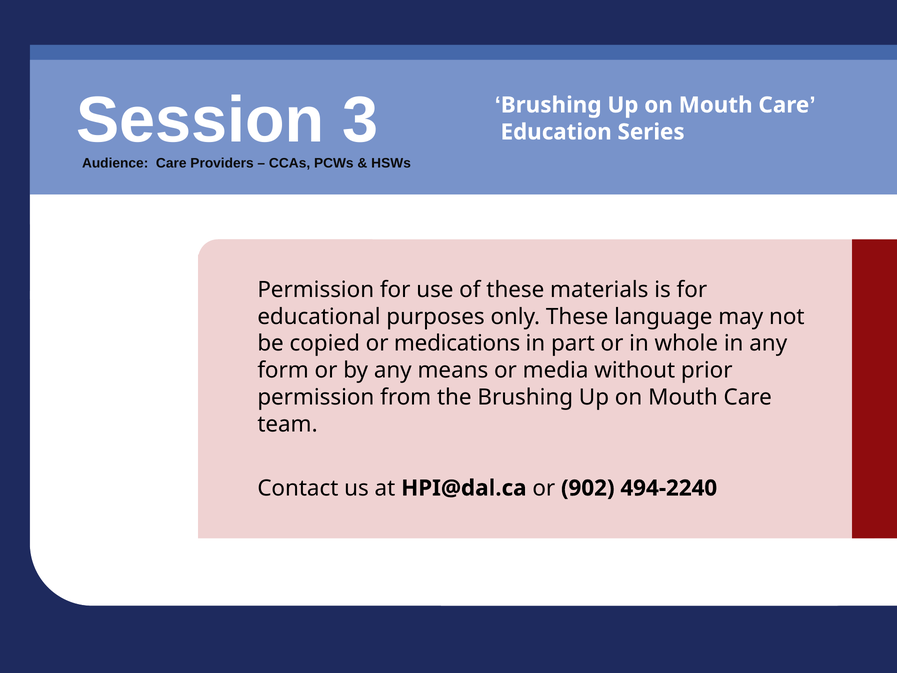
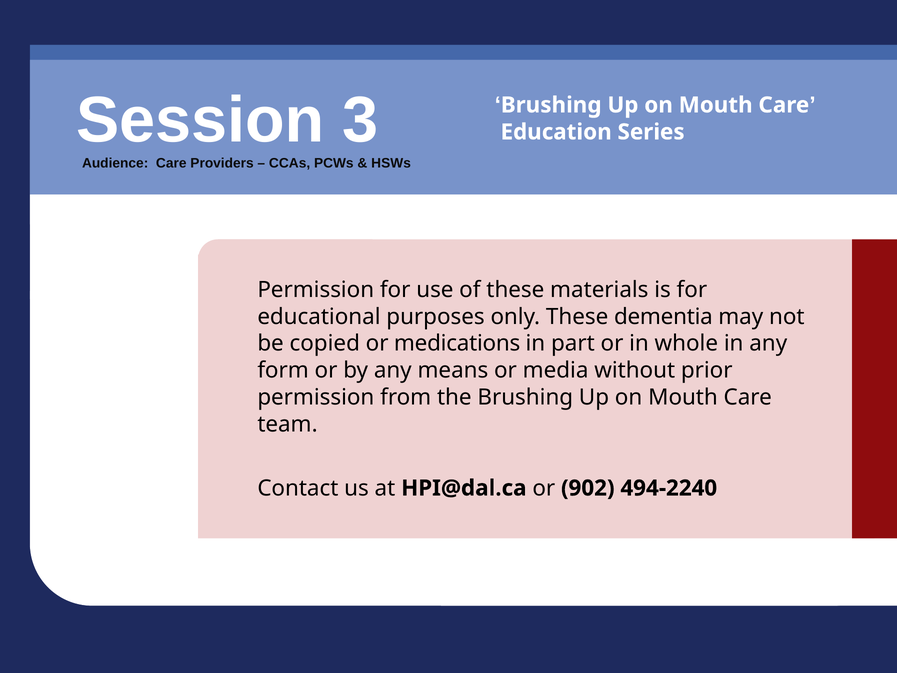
language: language -> dementia (663, 317)
